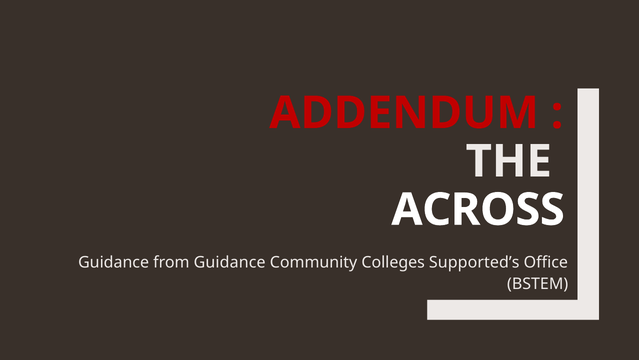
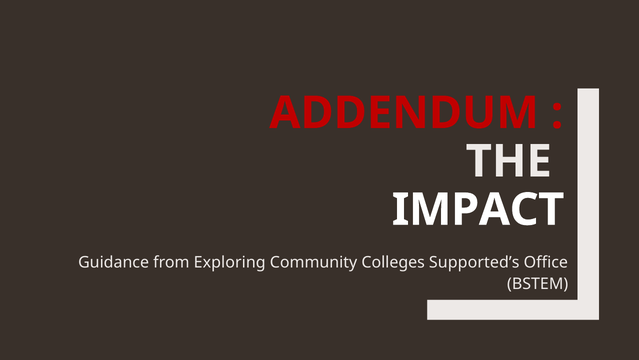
ACROSS: ACROSS -> IMPACT (478, 210)
from Guidance: Guidance -> Exploring (230, 262)
